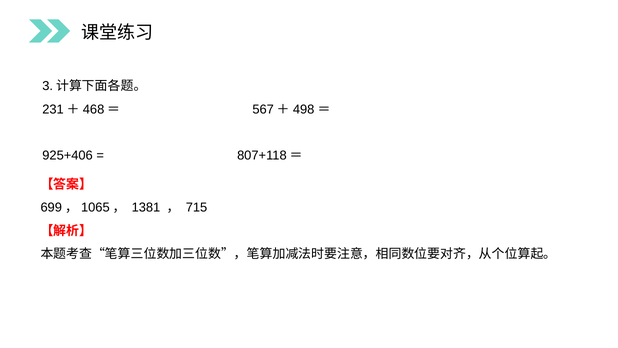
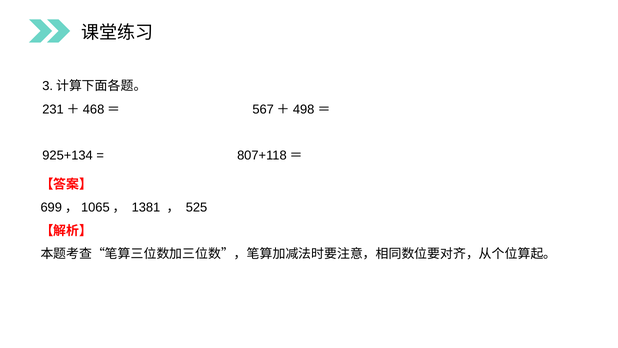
925+406: 925+406 -> 925+134 (68, 156)
715: 715 -> 525 (197, 207)
